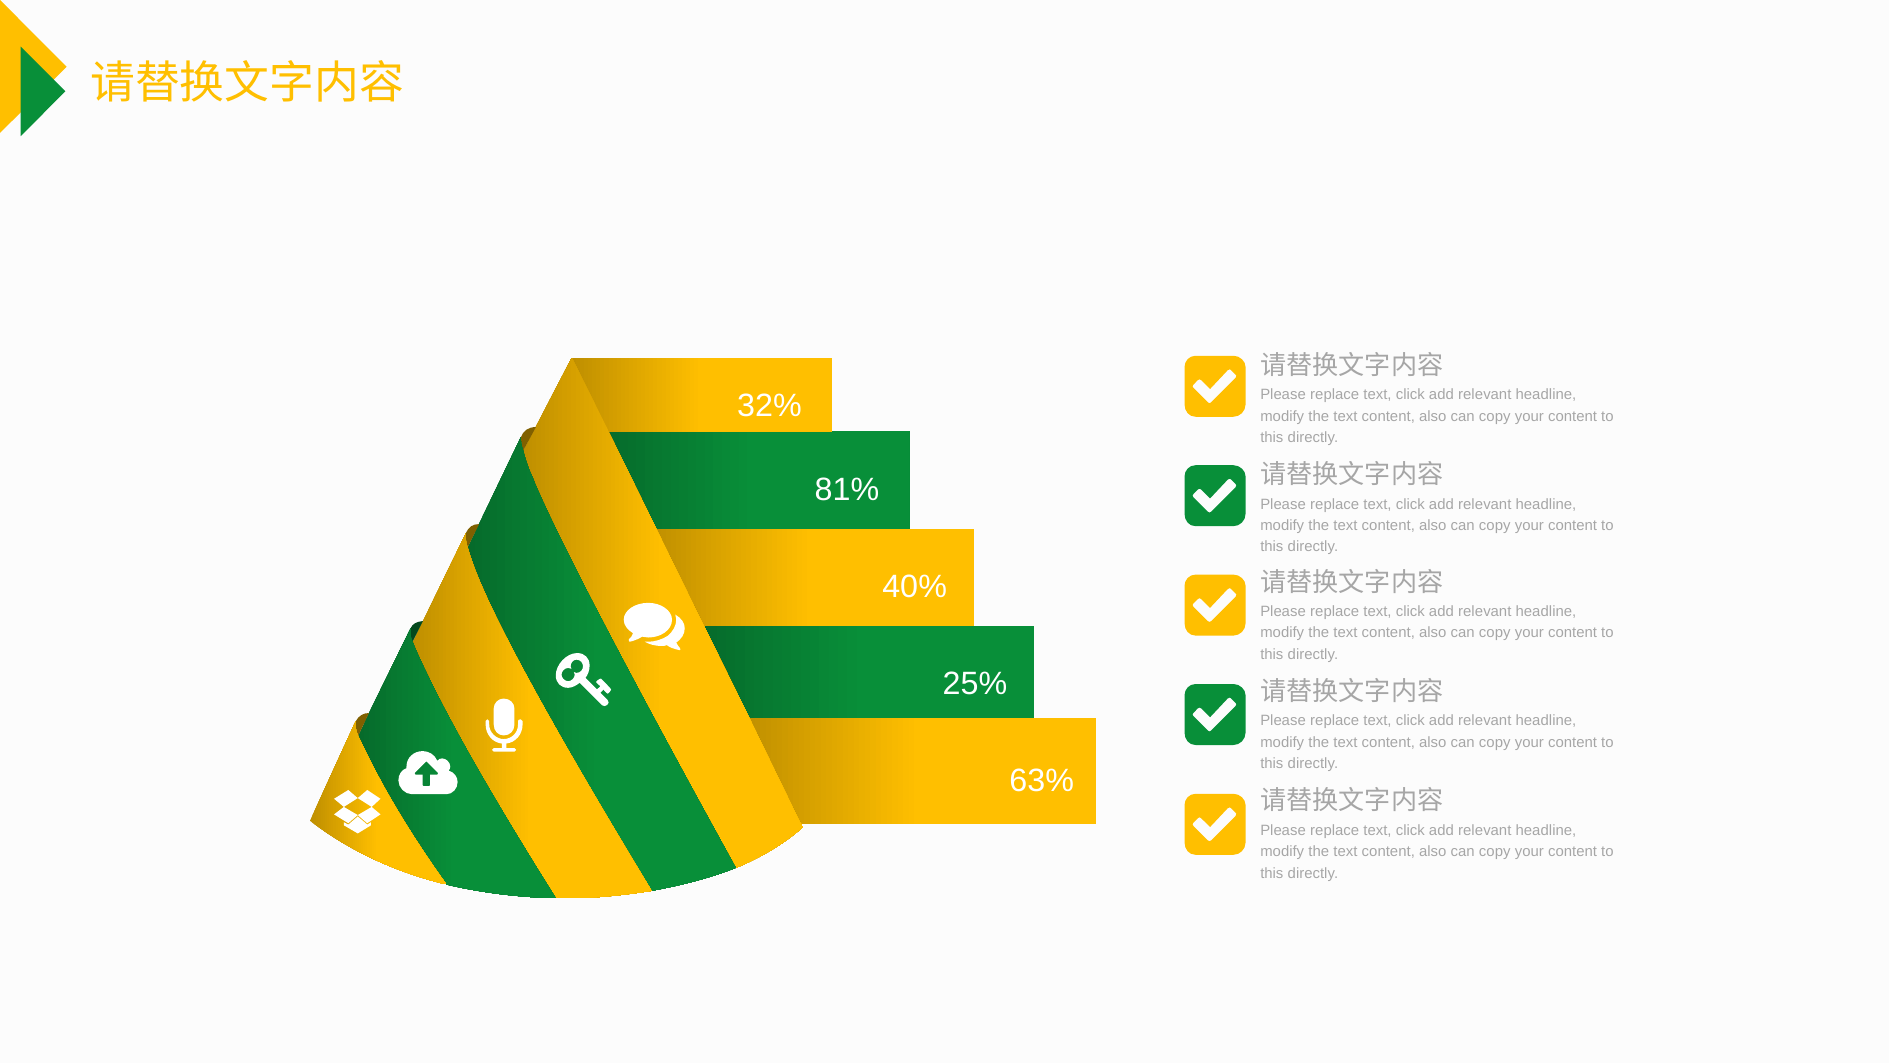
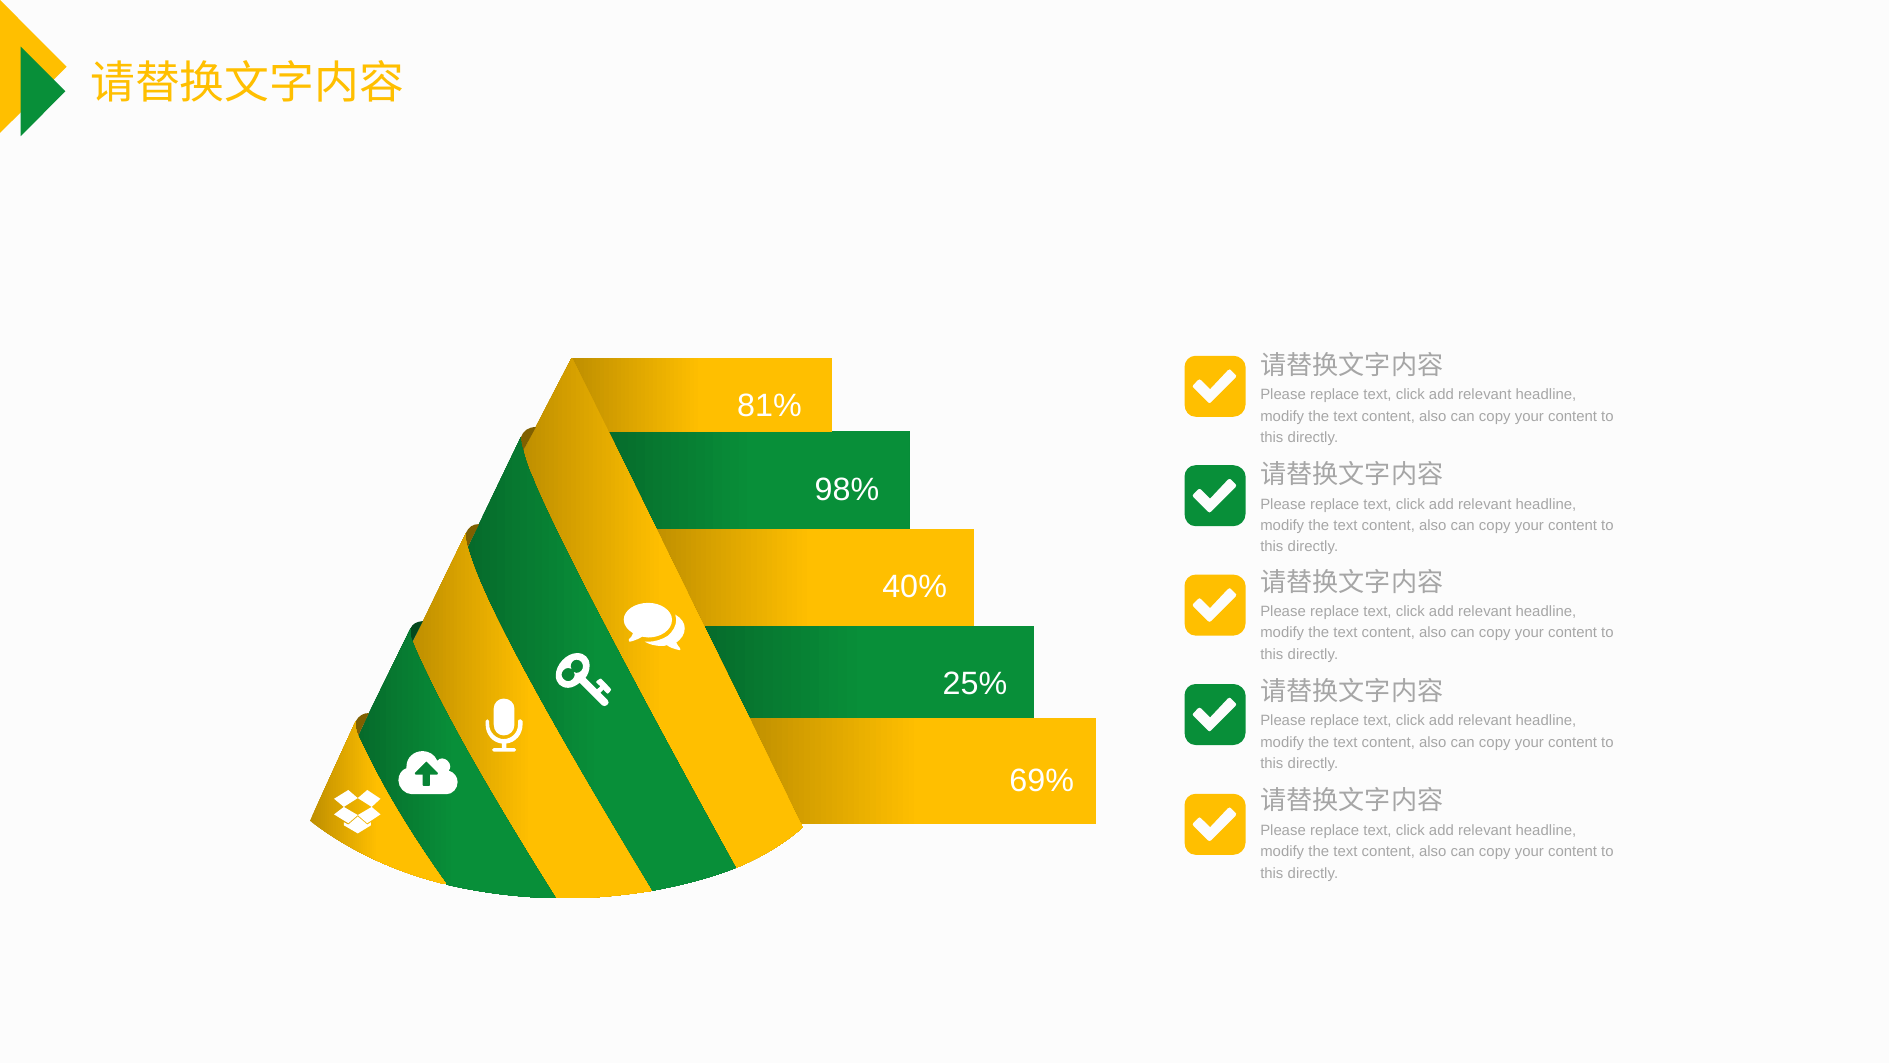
32%: 32% -> 81% (769, 406)
81%: 81% -> 98% (847, 490)
63%: 63% -> 69% (1042, 781)
